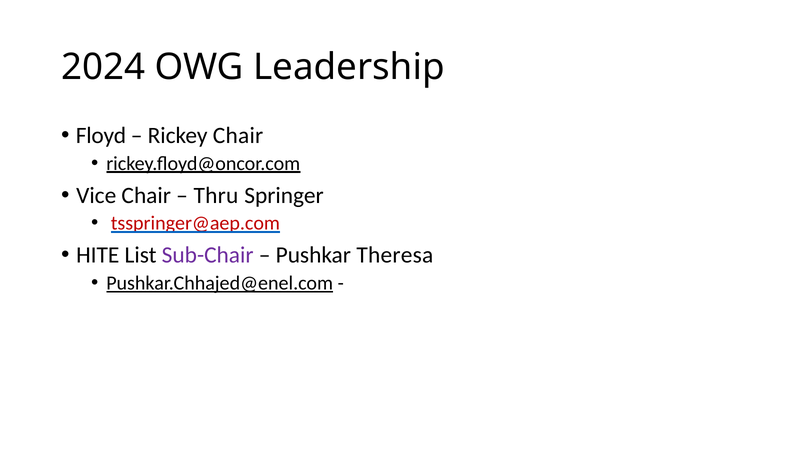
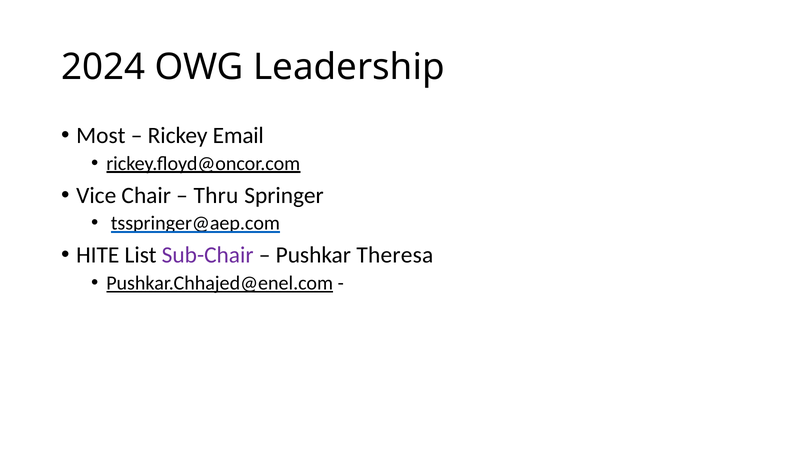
Floyd: Floyd -> Most (101, 136)
Rickey Chair: Chair -> Email (238, 136)
tsspringer@aep.com colour: red -> black (195, 223)
